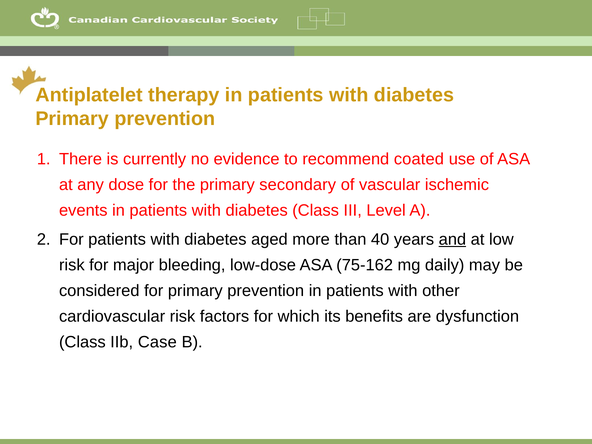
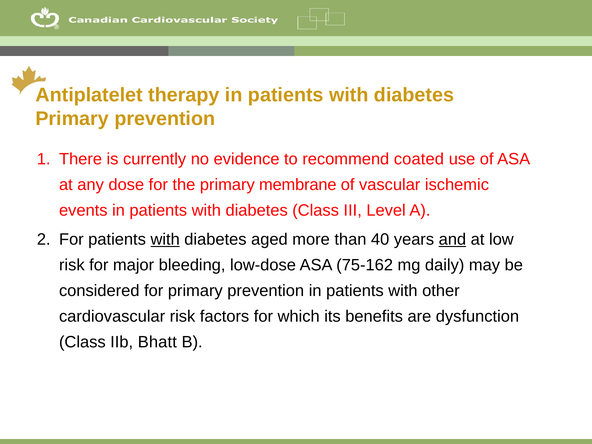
secondary: secondary -> membrane (298, 185)
with underline: none -> present (165, 239)
Case: Case -> Bhatt (157, 342)
